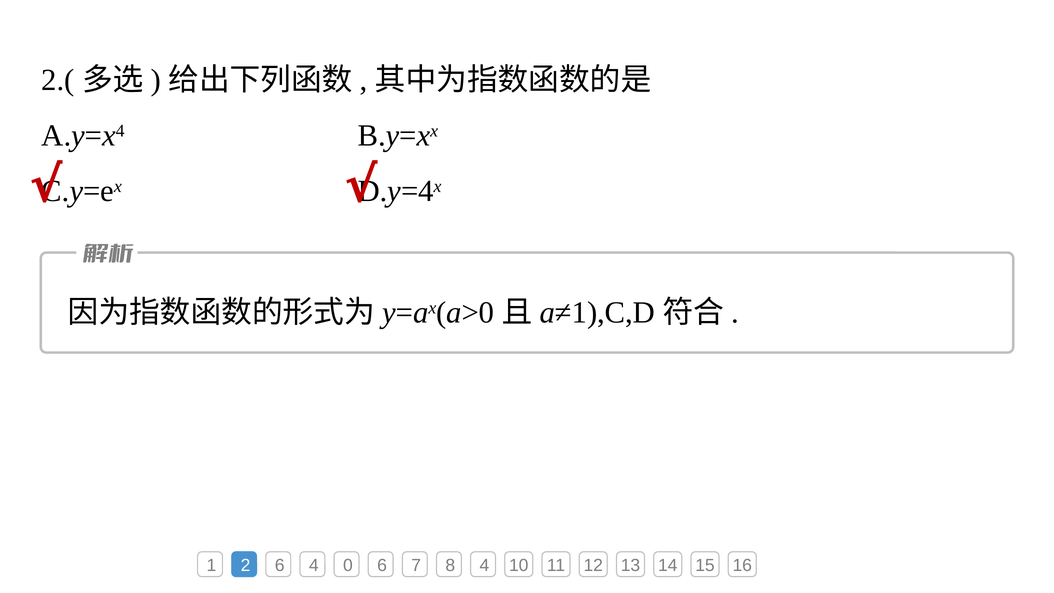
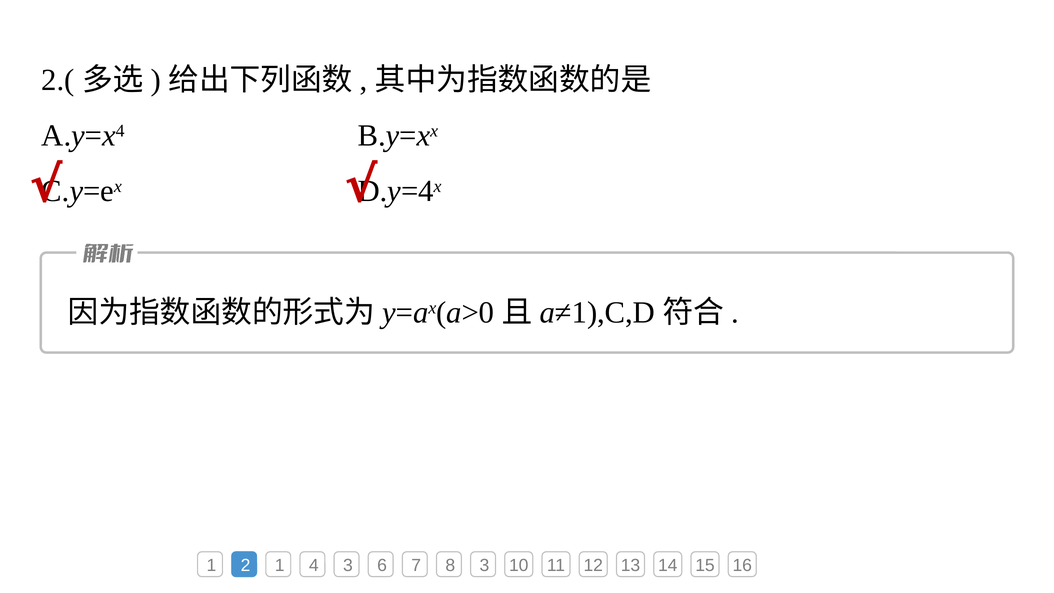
2 6: 6 -> 1 (280, 565)
4 0: 0 -> 3 (348, 565)
8 4: 4 -> 3 (484, 565)
